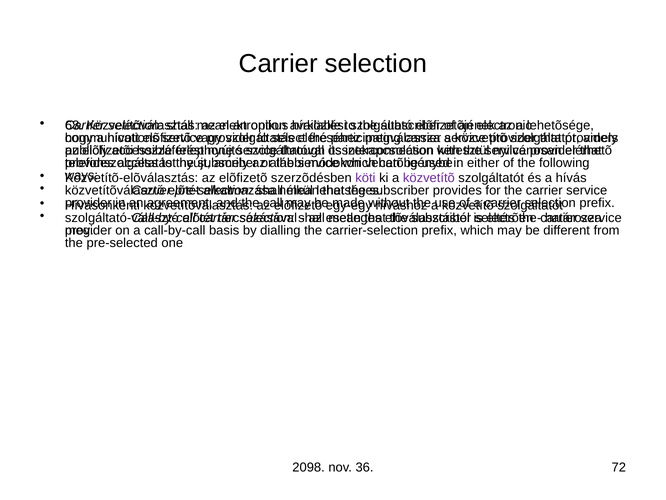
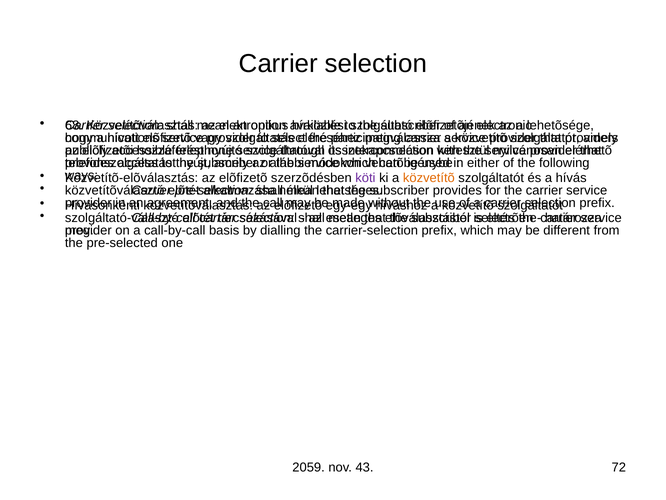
közvetítõ colour: purple -> orange (429, 178)
2098: 2098 -> 2059 (309, 467)
36: 36 -> 43 (365, 467)
